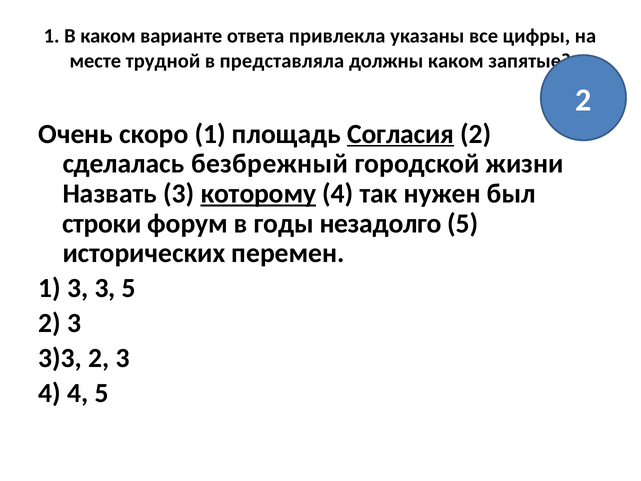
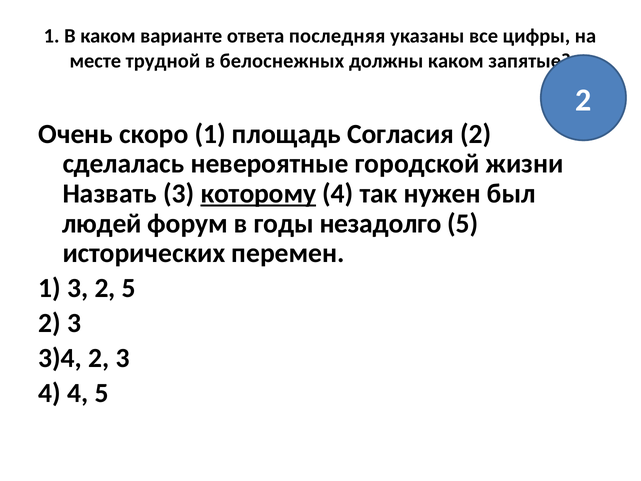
привлекла: привлекла -> последняя (337, 36)
представляла: представляла -> белоснежных (282, 61)
Согласия underline: present -> none (401, 134)
безбрежный: безбрежный -> невероятные (270, 164)
строки: строки -> людей (102, 223)
3 3: 3 -> 2 (105, 288)
3)3: 3)3 -> 3)4 (60, 358)
